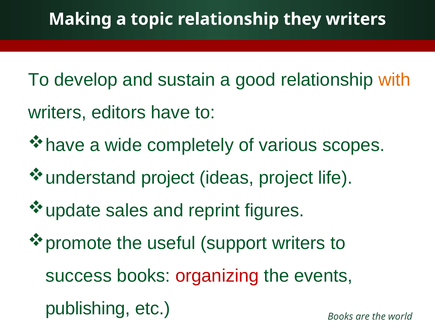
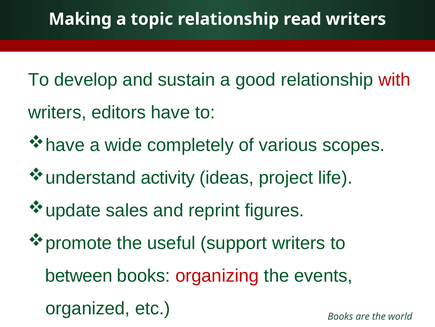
they: they -> read (302, 19)
with colour: orange -> red (394, 80)
project: project -> activity (168, 177)
success: success -> between (79, 275)
publishing: publishing -> organized (88, 308)
